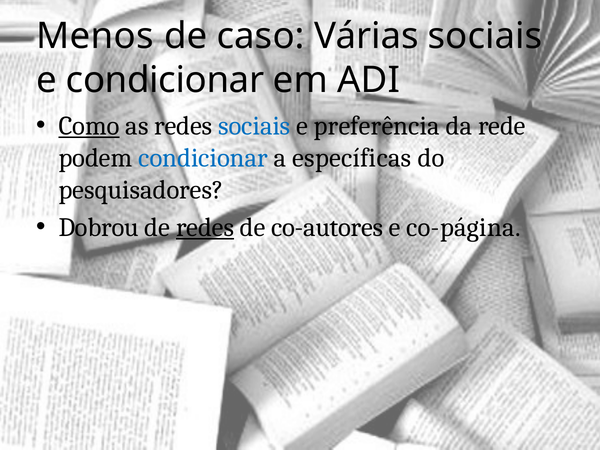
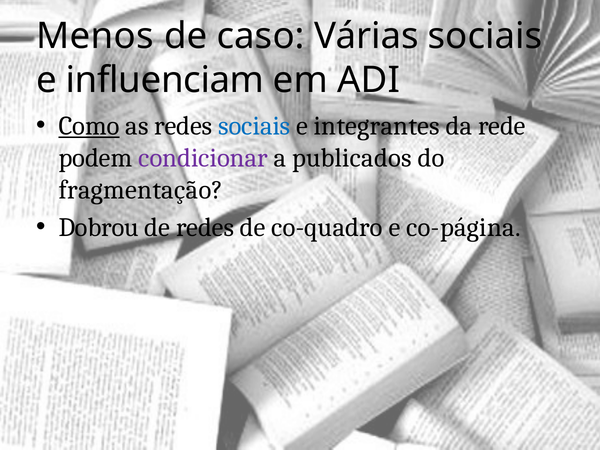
e condicionar: condicionar -> influenciam (165, 80)
preferência: preferência -> integrantes (377, 126)
condicionar colour: blue -> purple (203, 158)
específicas: específicas -> publicados (352, 158)
pesquisadores: pesquisadores -> fragmentação (141, 190)
redes underline: present -> none (205, 227)
co-autores: co-autores -> co-quadro (327, 227)
